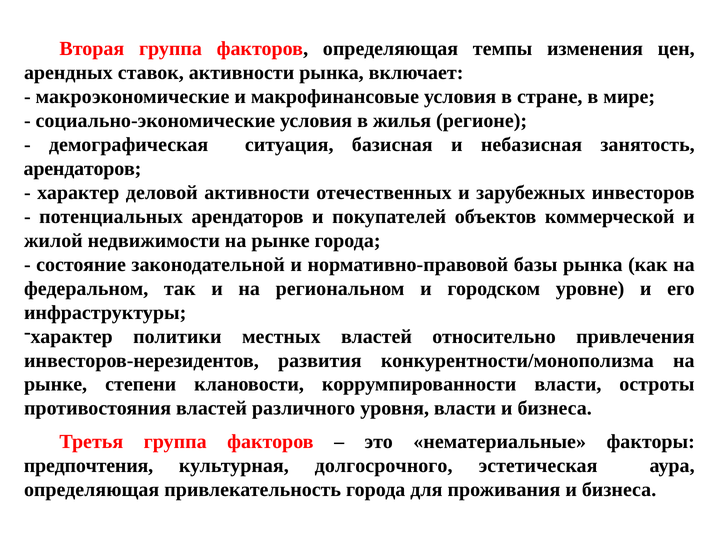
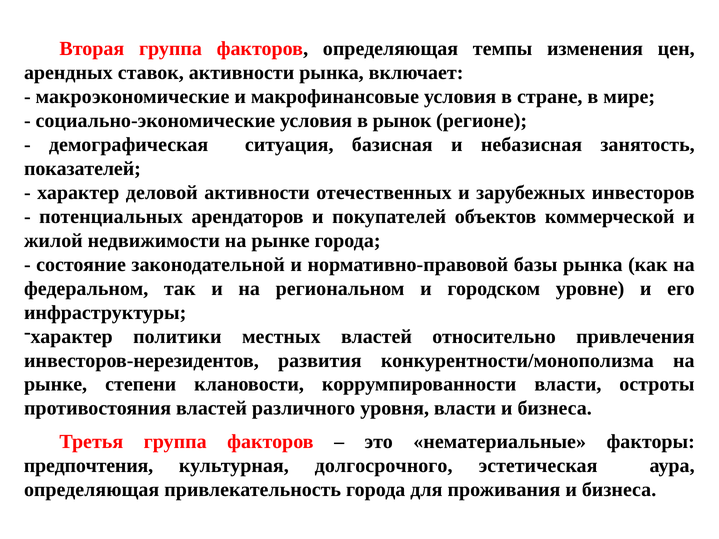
жилья: жилья -> рынок (402, 121)
арендаторов: арендаторов -> показателей (82, 169)
